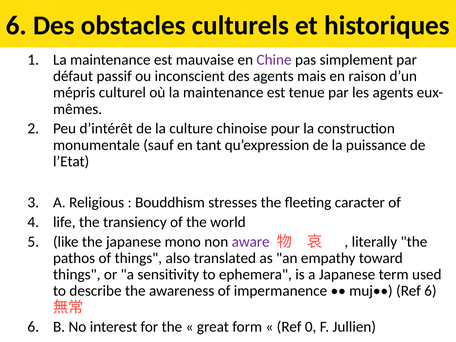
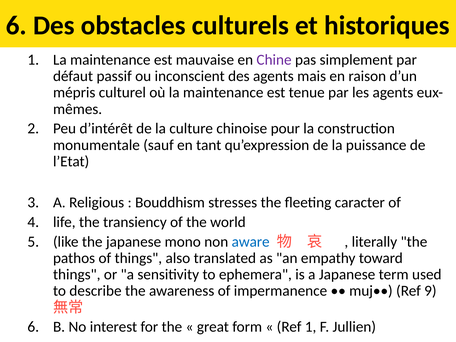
aware colour: purple -> blue (251, 242)
Ref 6: 6 -> 9 (430, 291)
Ref 0: 0 -> 1 (311, 327)
